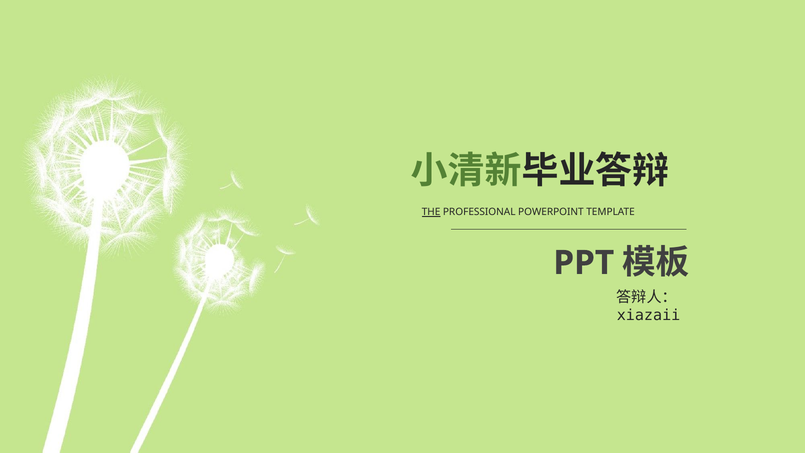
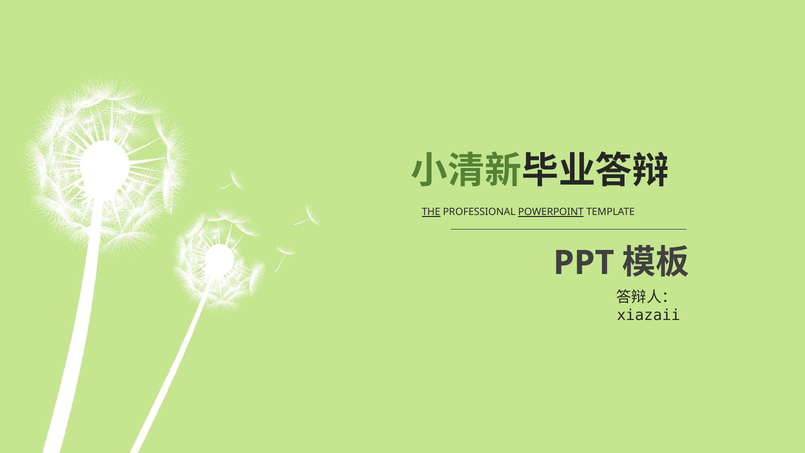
POWERPOINT underline: none -> present (551, 212)
